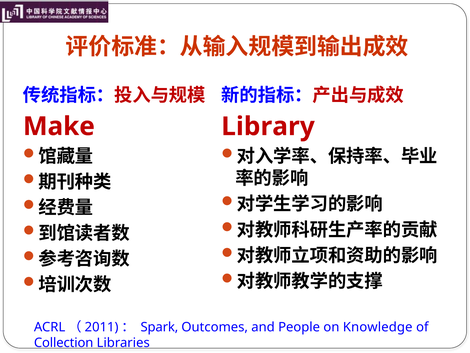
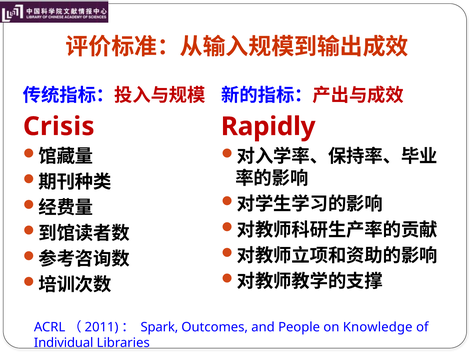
Make: Make -> Crisis (59, 126)
Library: Library -> Rapidly (268, 126)
Collection: Collection -> Individual (64, 343)
